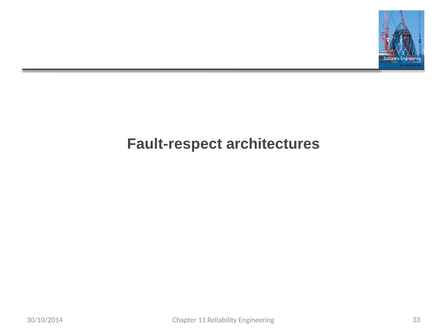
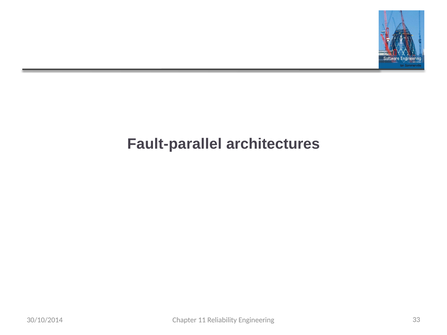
Fault-respect: Fault-respect -> Fault-parallel (175, 144)
